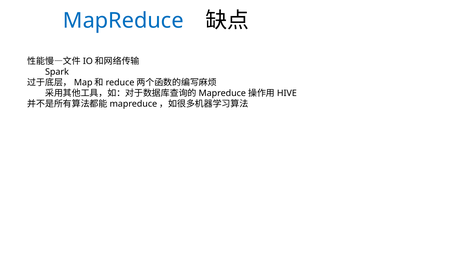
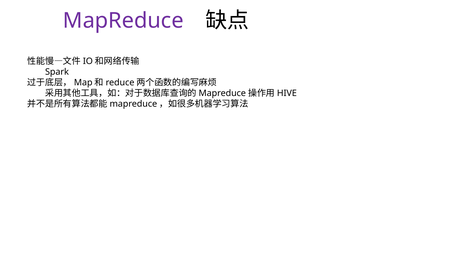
MapReduce colour: blue -> purple (123, 21)
